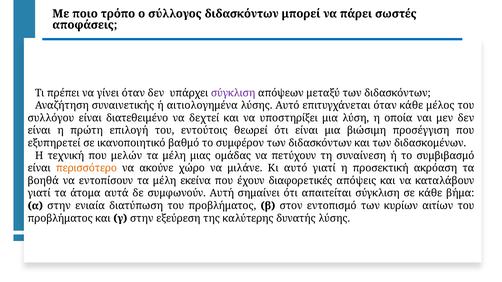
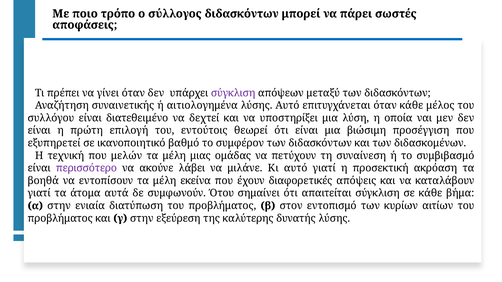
περισσότερο colour: orange -> purple (86, 168)
χώρο: χώρο -> λάβει (192, 168)
Αυτή: Αυτή -> Ότου (222, 193)
